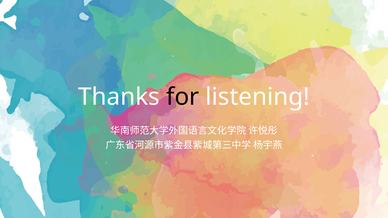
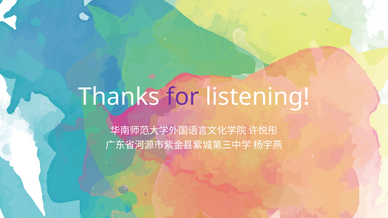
for colour: black -> purple (183, 97)
